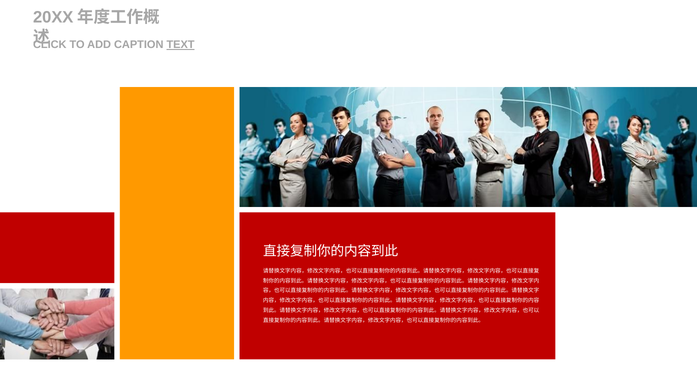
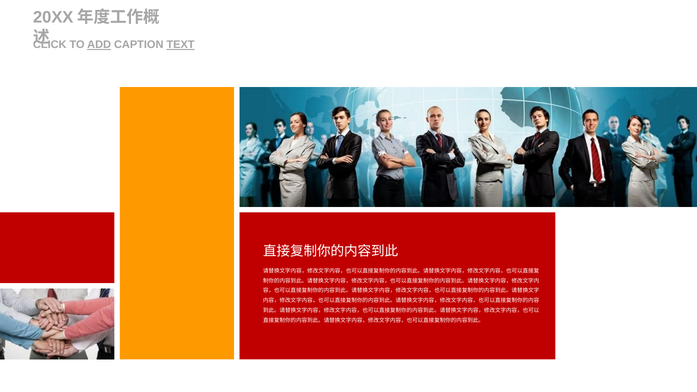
ADD underline: none -> present (99, 45)
